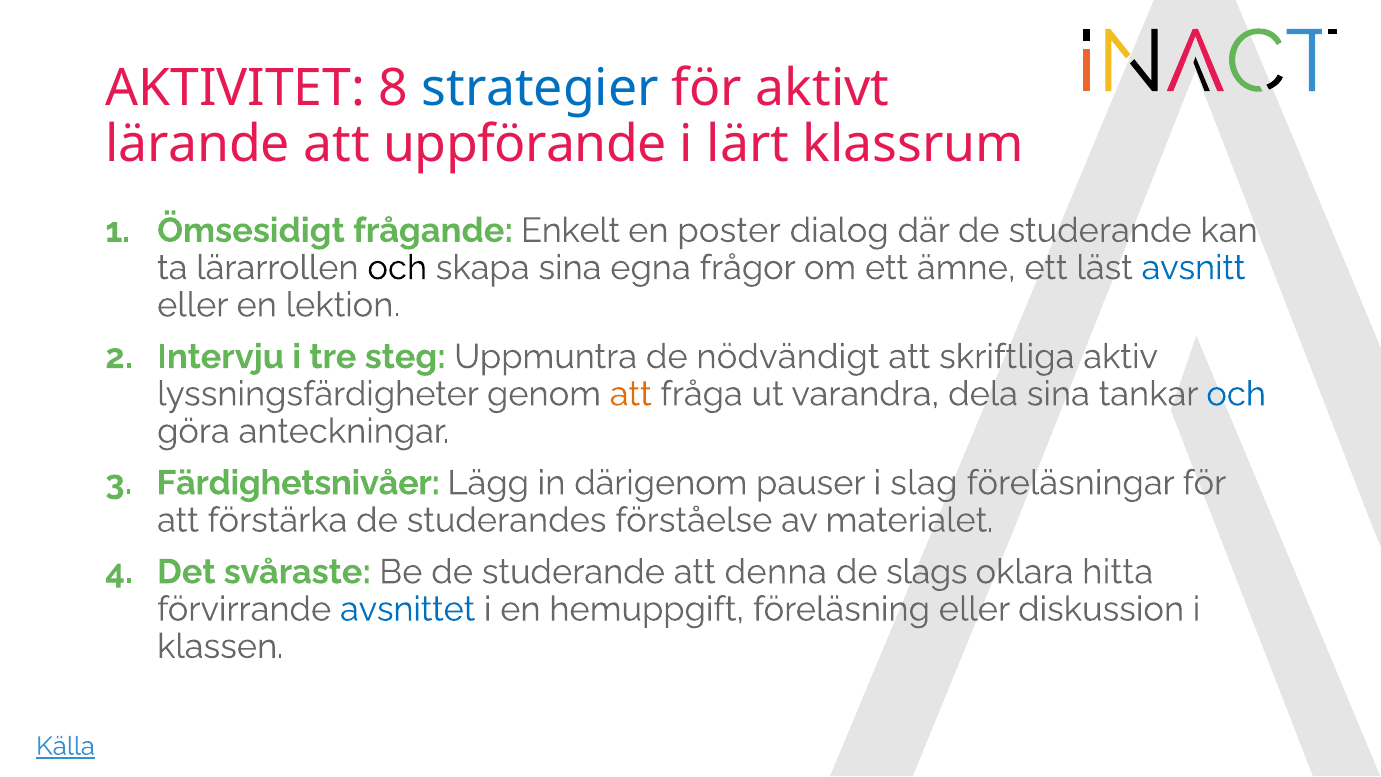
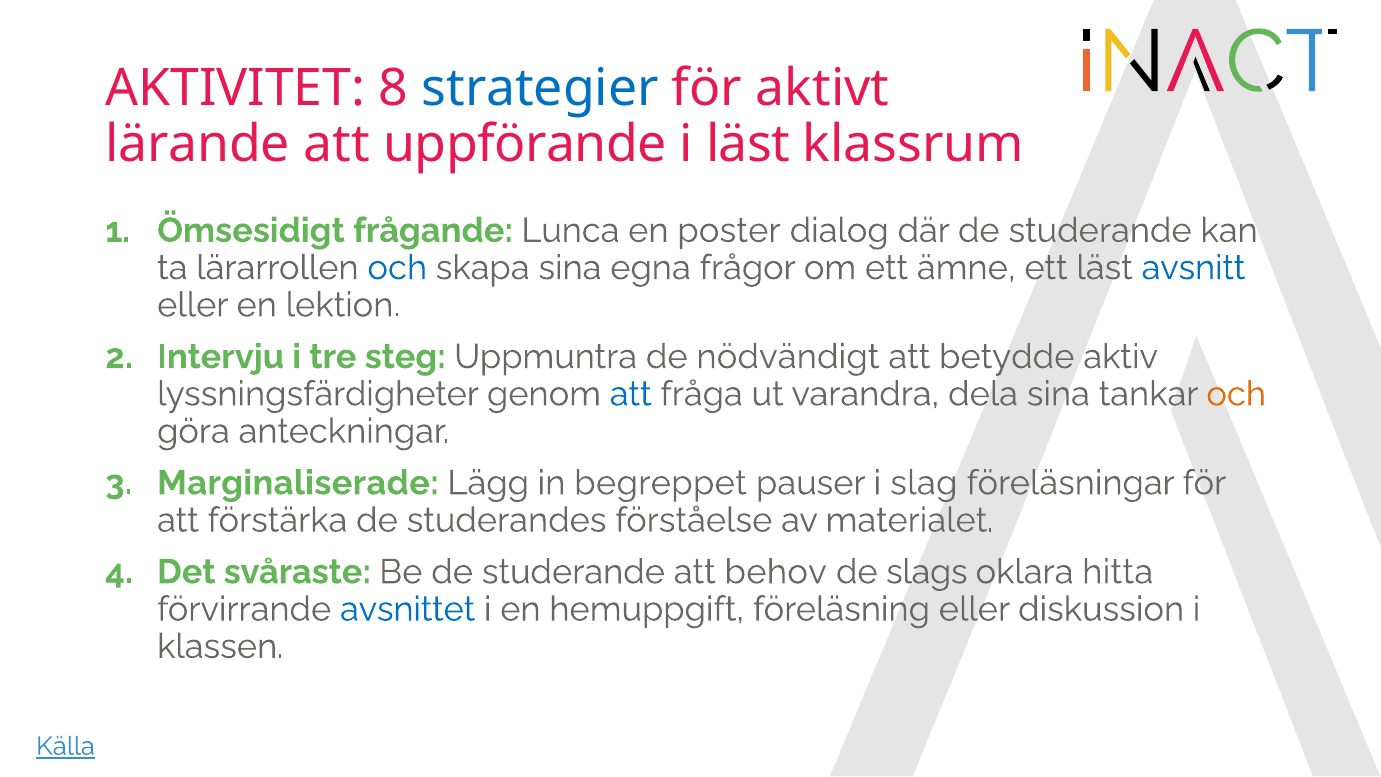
i lärt: lärt -> läst (748, 144)
Enkelt: Enkelt -> Lunca (570, 230)
och colour: black -> blue (397, 268)
skriftliga: skriftliga -> betydde (1007, 357)
att colour: orange -> blue (631, 394)
och colour: blue -> orange (1236, 394)
Färdighetsnivåer: Färdighetsnivåer -> Marginaliserade (298, 483)
därigenom: därigenom -> begreppet (661, 483)
denna: denna -> behov (776, 572)
